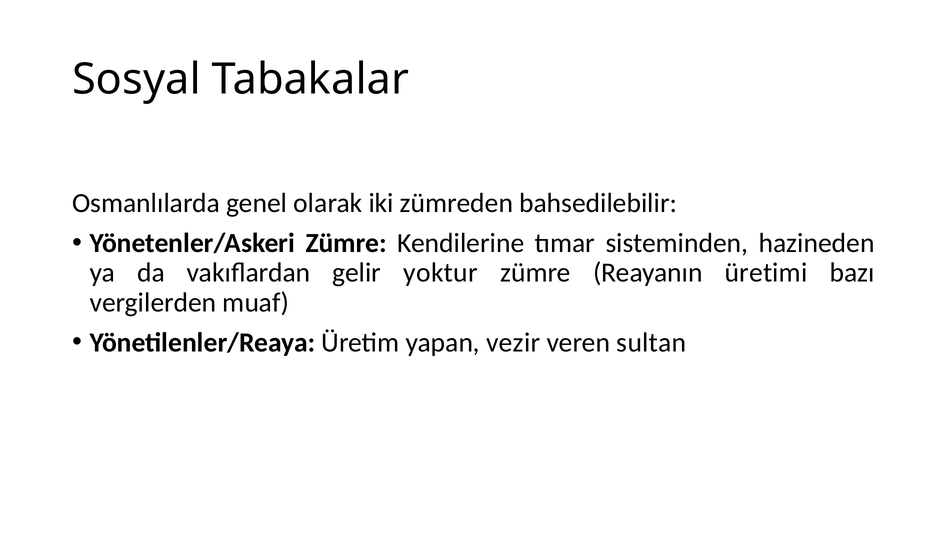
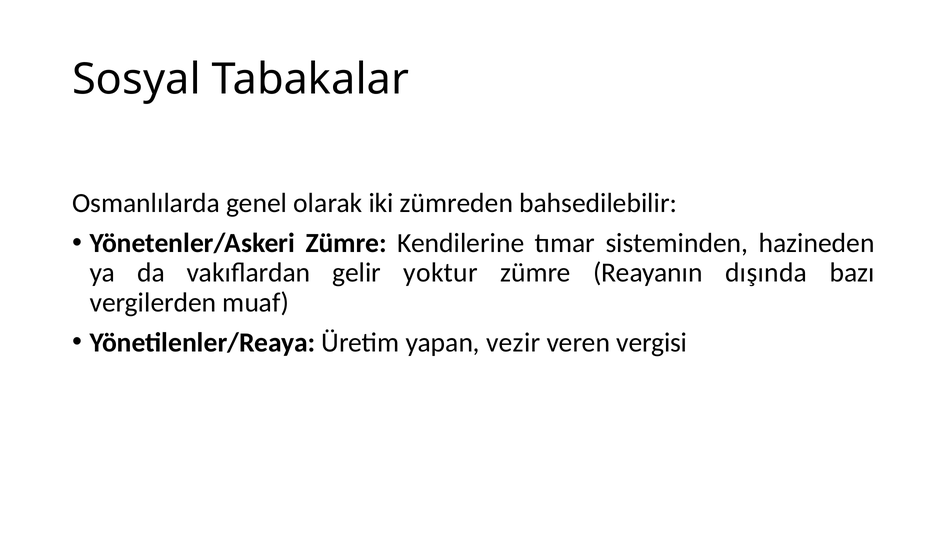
üretimi: üretimi -> dışında (766, 273)
sultan: sultan -> vergisi (652, 342)
